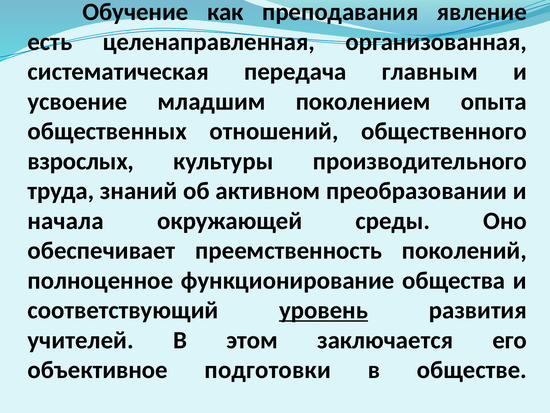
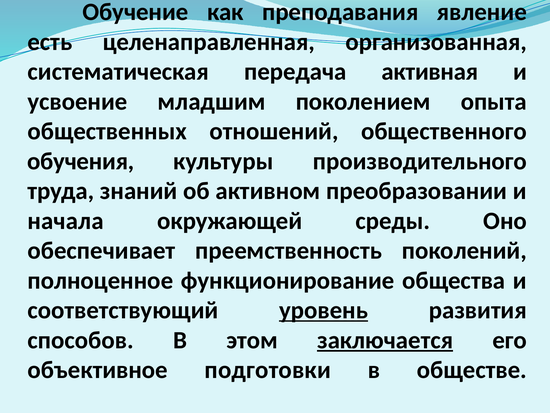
главным: главным -> активная (430, 72)
взрослых: взрослых -> обучения (81, 161)
учителей: учителей -> способов (81, 340)
заключается underline: none -> present (385, 340)
